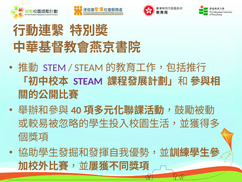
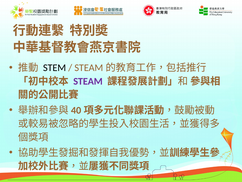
STEM colour: purple -> black (55, 68)
